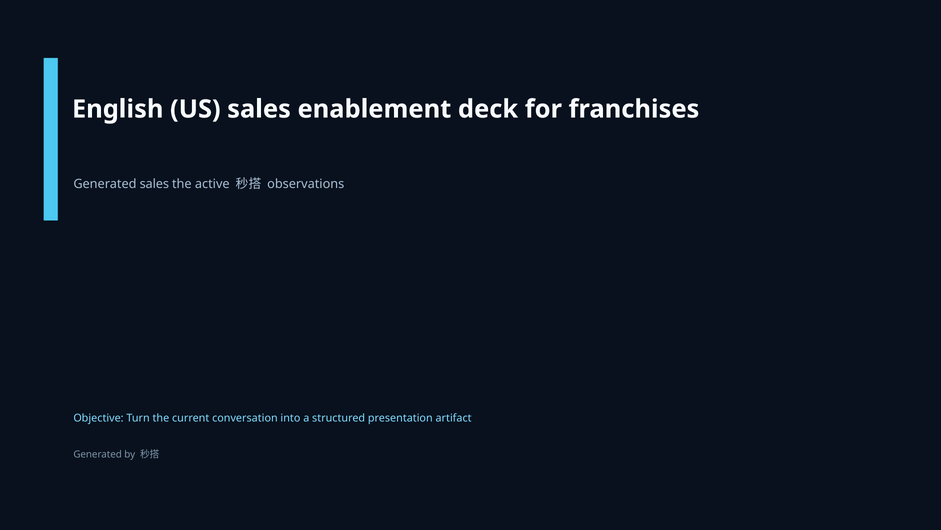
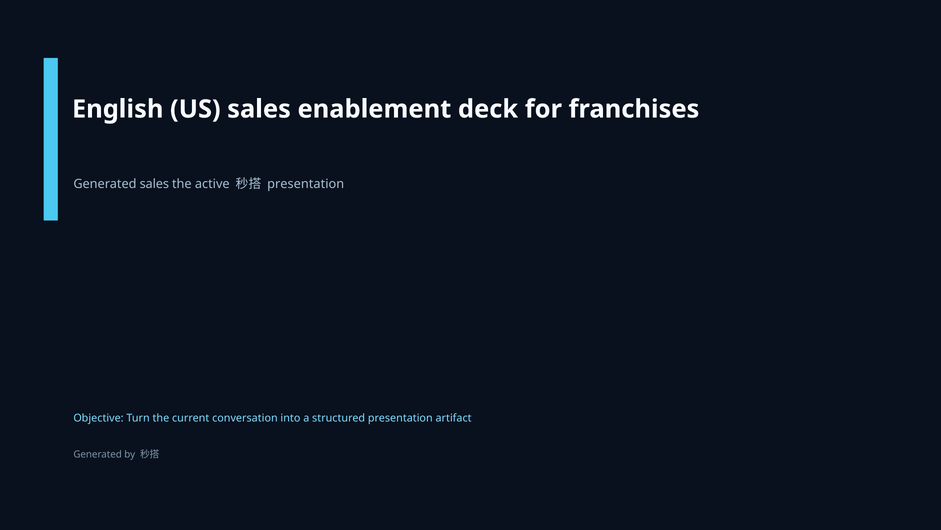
observations: observations -> presentation (306, 184)
